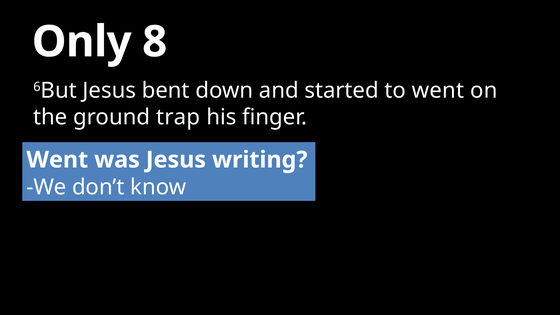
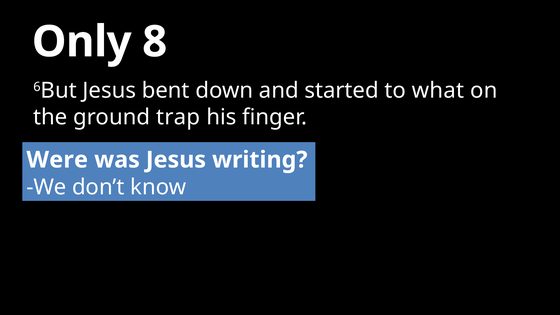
to went: went -> what (438, 90)
Went: Went -> Were (57, 160)
